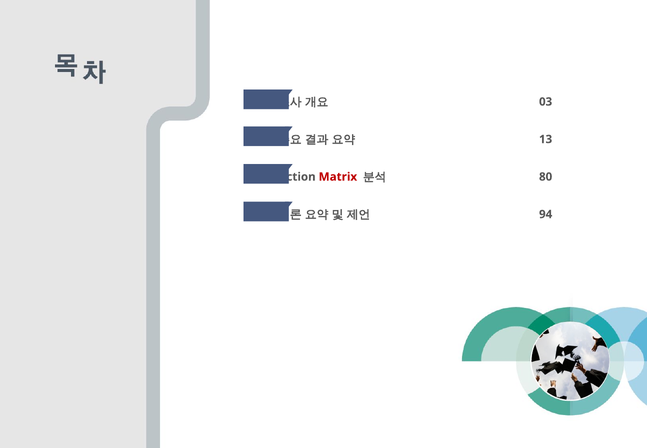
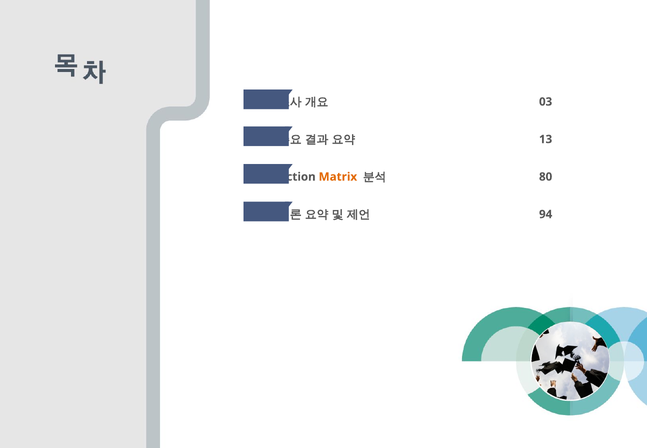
Matrix colour: red -> orange (338, 177)
